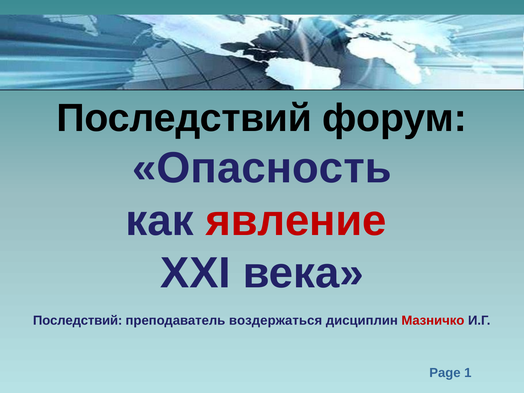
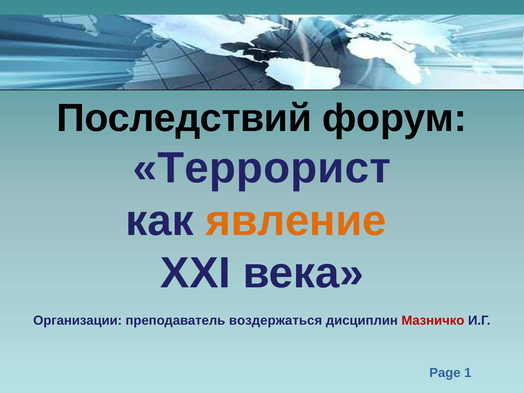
Опасность: Опасность -> Террорист (262, 168)
явление colour: red -> orange (296, 221)
Последствий: Последствий -> Организации (78, 321)
